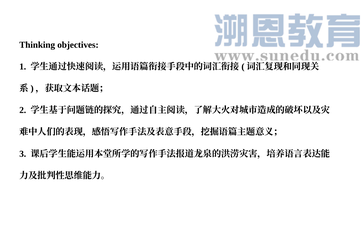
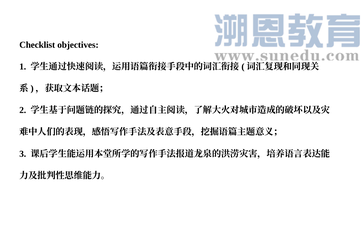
Thinking: Thinking -> Checklist (37, 45)
